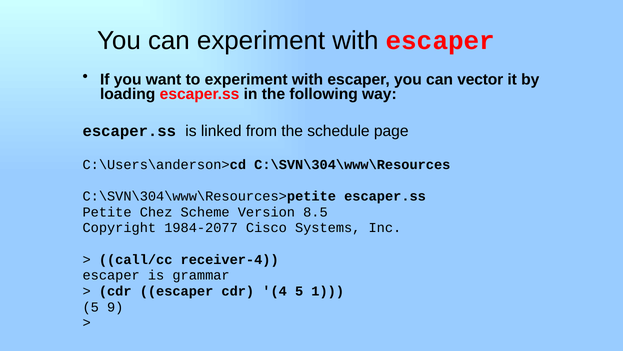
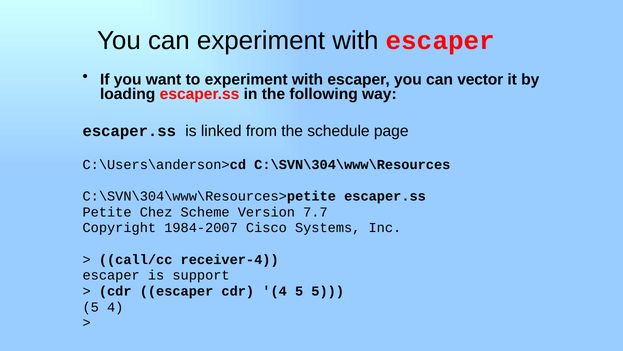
8.5: 8.5 -> 7.7 (315, 212)
1984-2077: 1984-2077 -> 1984-2007 (201, 228)
grammar: grammar -> support (201, 275)
4 5 1: 1 -> 5 (328, 291)
5 9: 9 -> 4 (115, 307)
